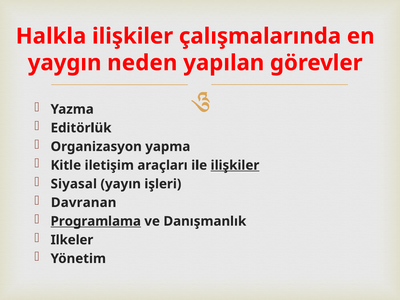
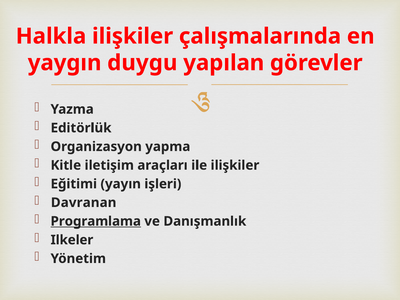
neden: neden -> duygu (142, 63)
ilişkiler underline: present -> none (235, 165)
Siyasal: Siyasal -> Eğitimi (74, 184)
